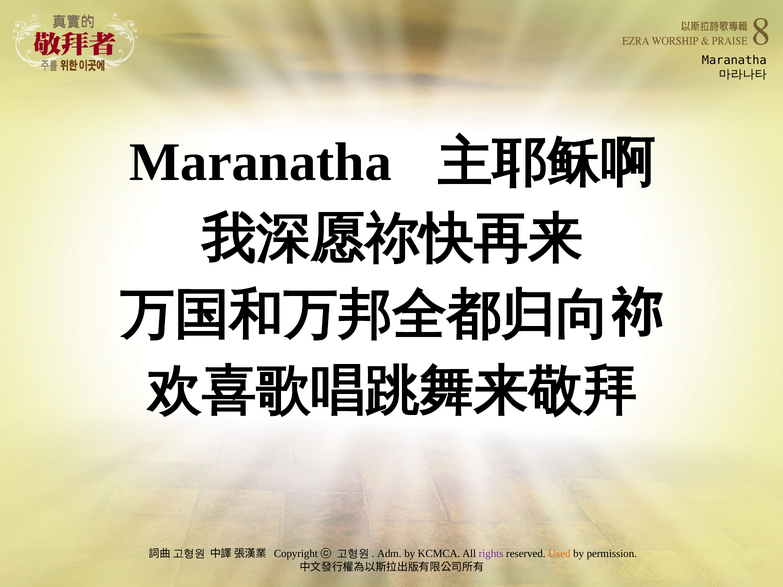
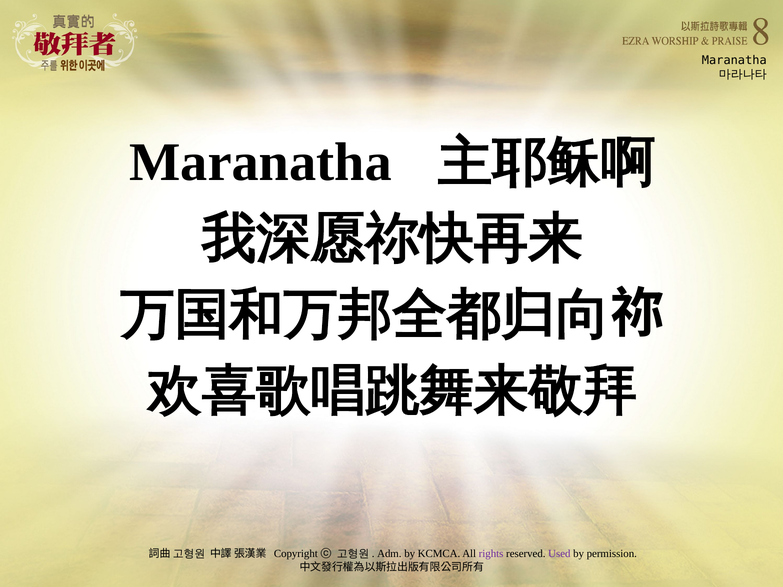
Used colour: orange -> purple (559, 554)
